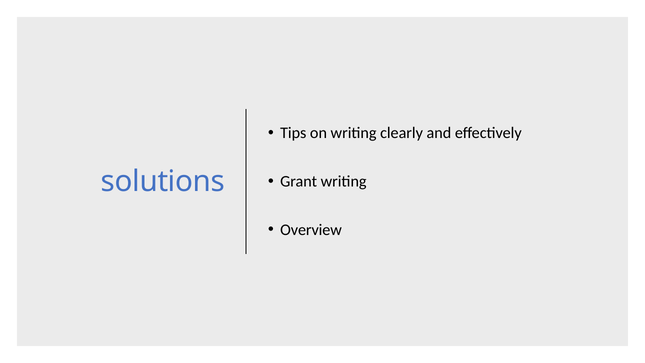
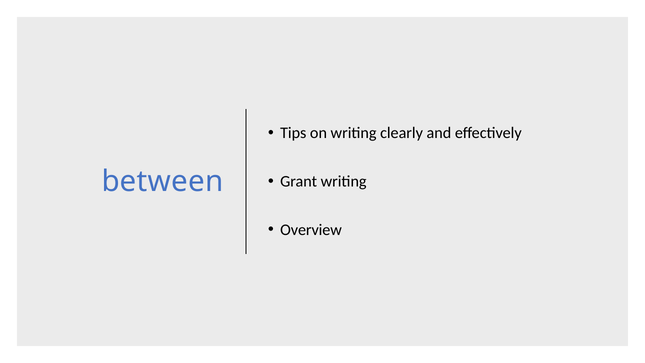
solutions: solutions -> between (163, 181)
